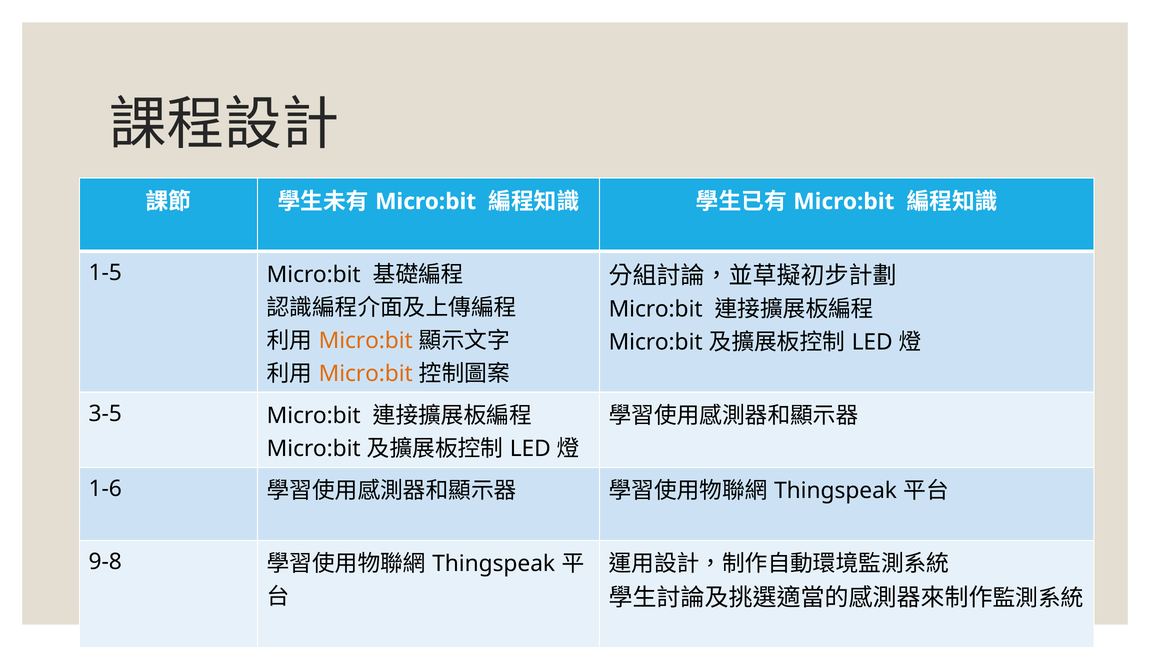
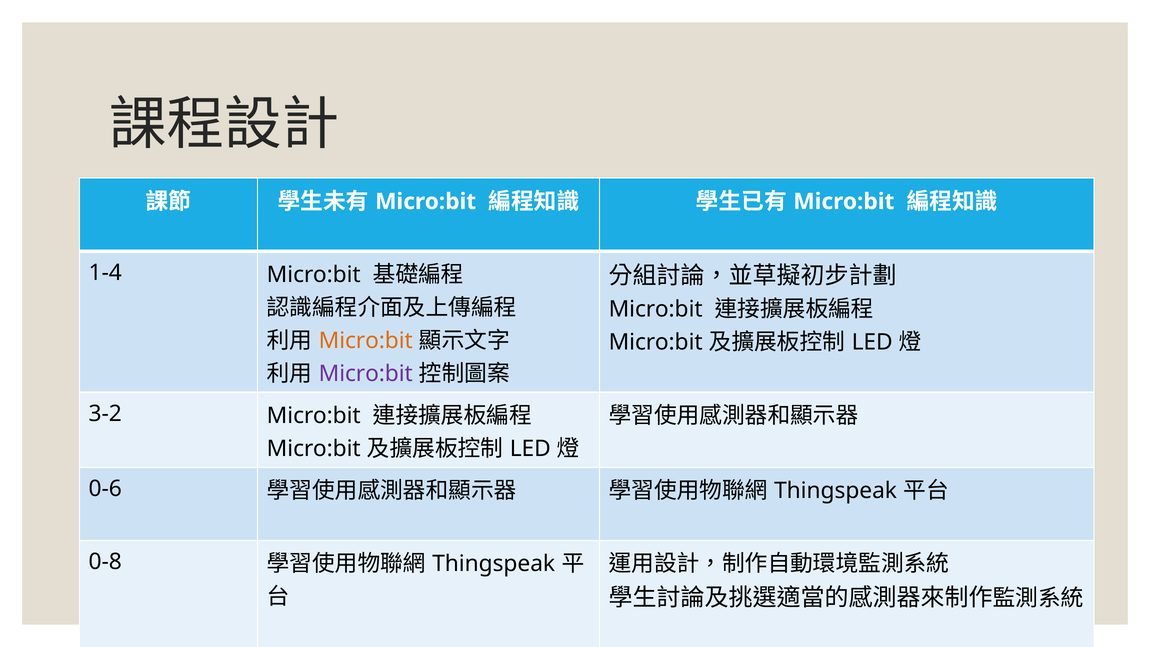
1-5: 1-5 -> 1-4 (105, 273)
Micro:bit colour: orange -> purple (366, 373)
3-5: 3-5 -> 3-2 (105, 414)
1-6: 1-6 -> 0-6 (105, 489)
9-8: 9-8 -> 0-8 (105, 562)
